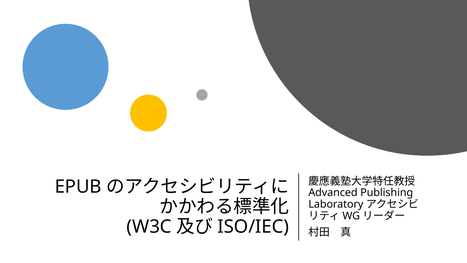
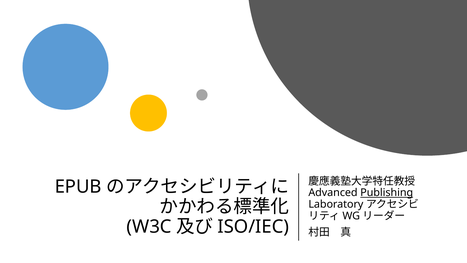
Publishing underline: none -> present (387, 193)
